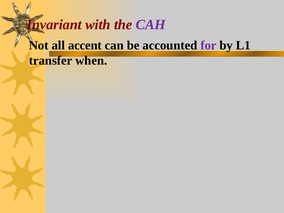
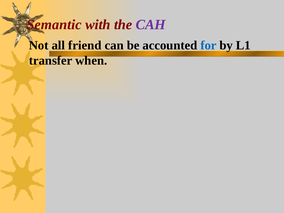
Invariant: Invariant -> Semantic (54, 25)
accent: accent -> friend (85, 45)
for colour: purple -> blue (208, 45)
